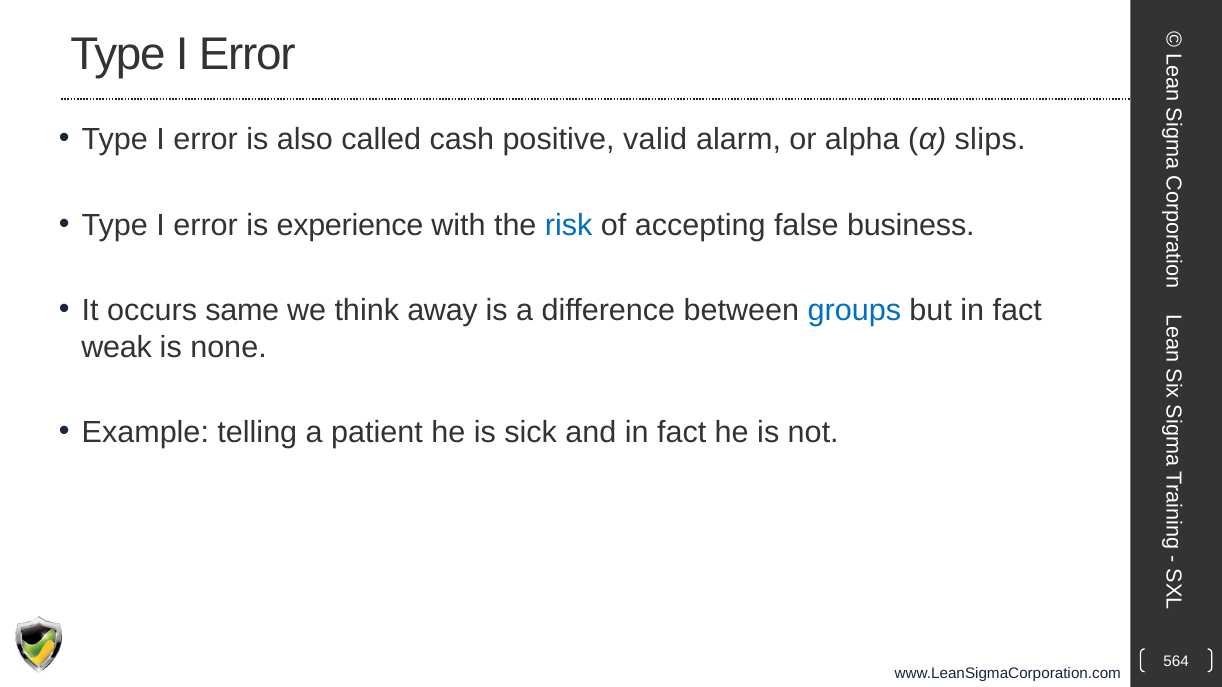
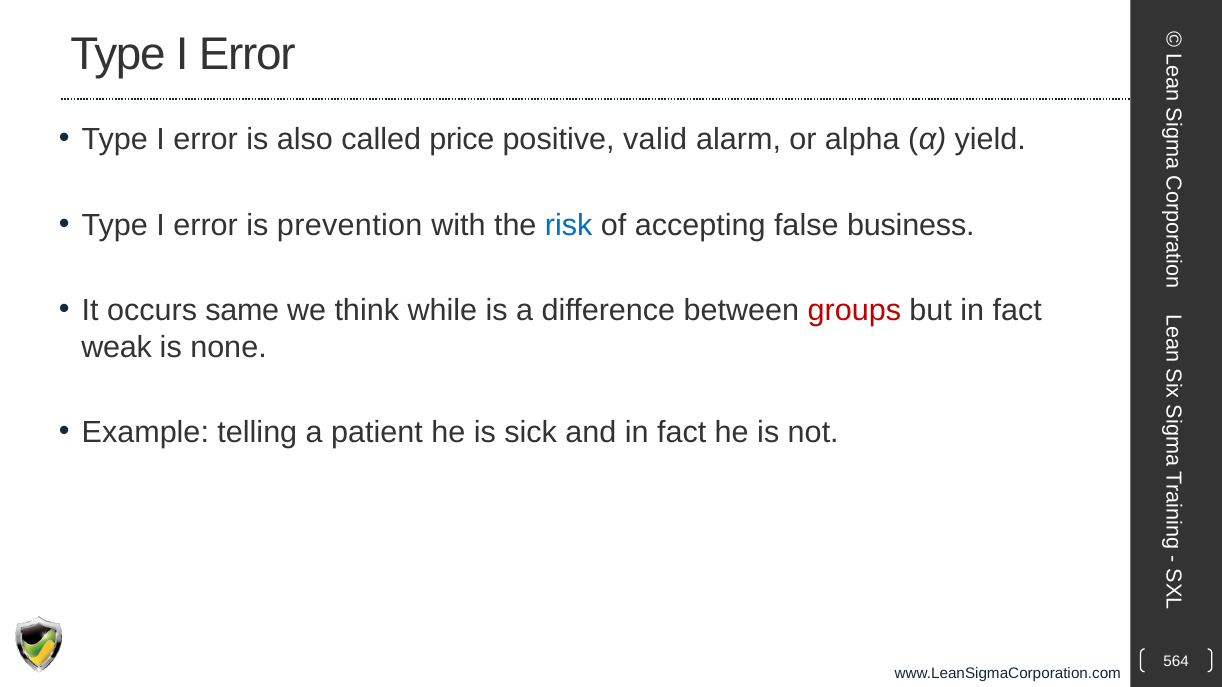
cash: cash -> price (462, 140)
slips: slips -> yield (990, 140)
experience: experience -> prevention (350, 225)
away: away -> while (442, 311)
groups colour: blue -> red (854, 311)
